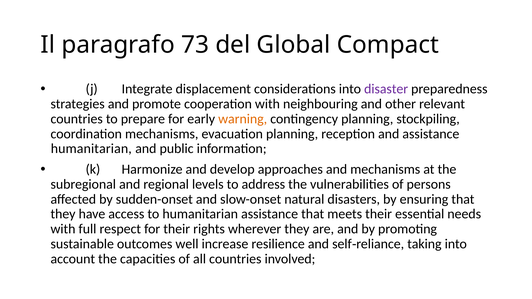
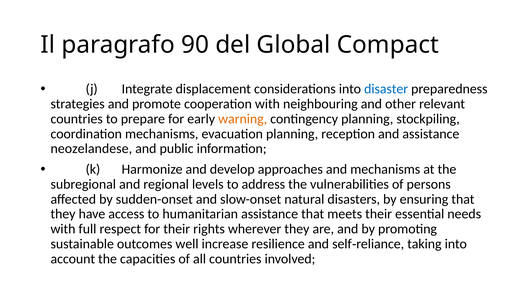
73: 73 -> 90 (195, 45)
disaster colour: purple -> blue (386, 89)
humanitarian: humanitarian -> neozelandese (91, 149)
